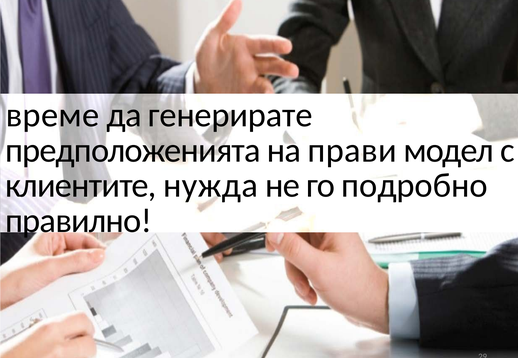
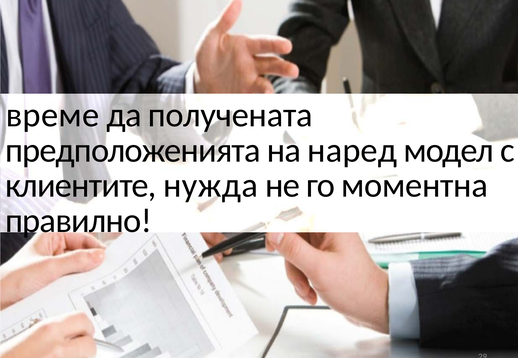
генерирате: генерирате -> получената (230, 115)
прави: прави -> наред (352, 151)
подробно: подробно -> моментна (415, 186)
